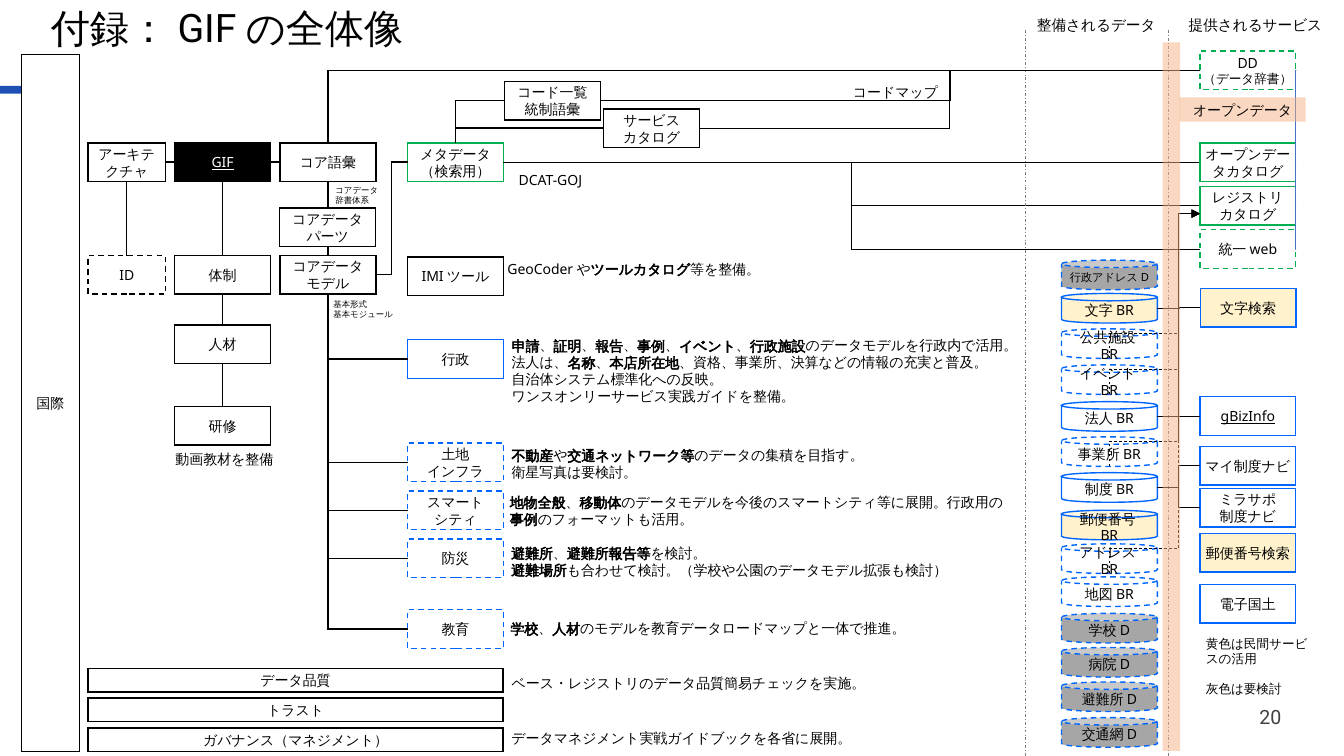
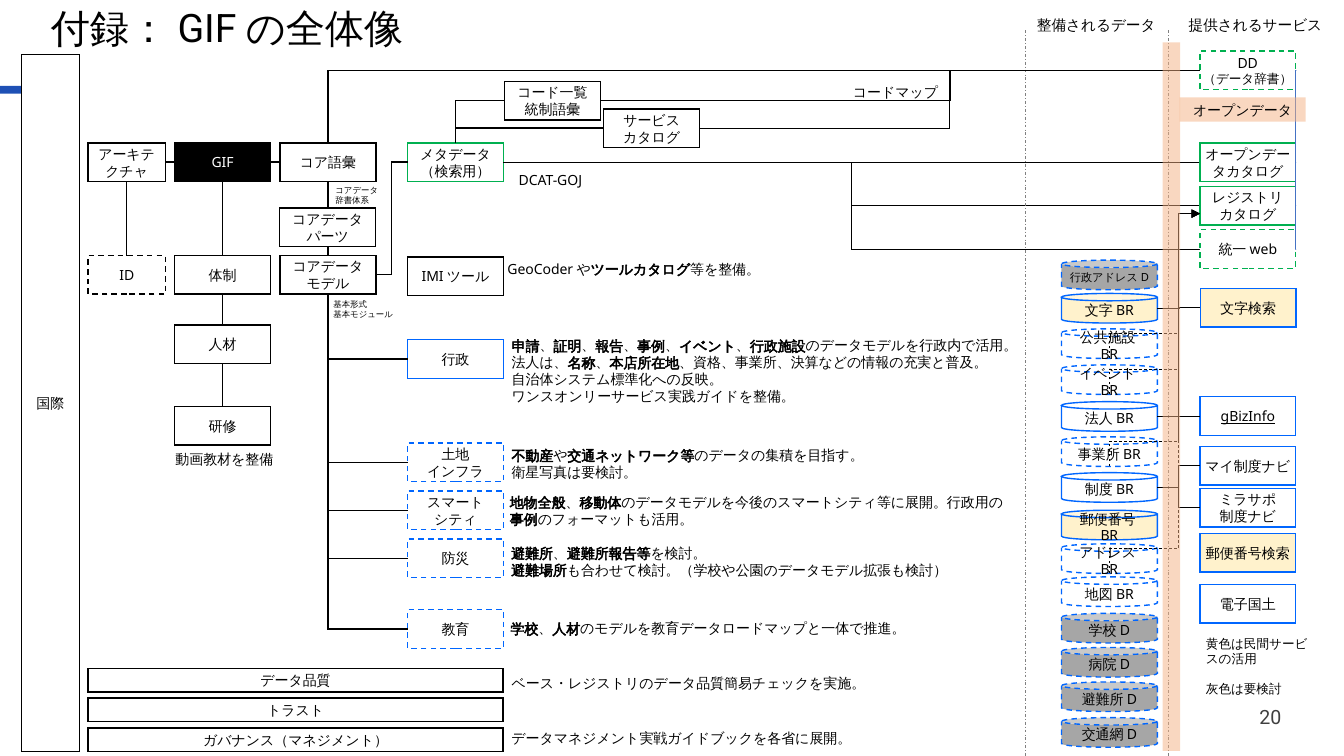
GIF underline: present -> none (223, 163)
